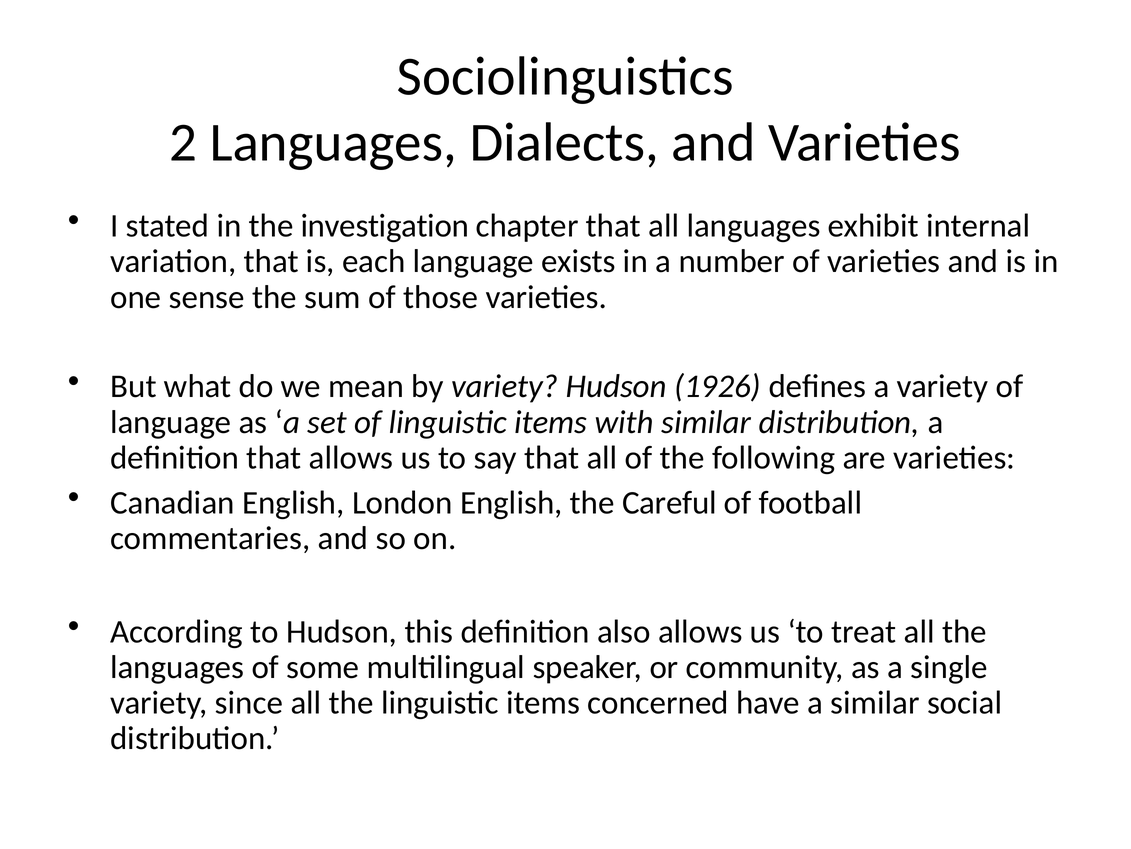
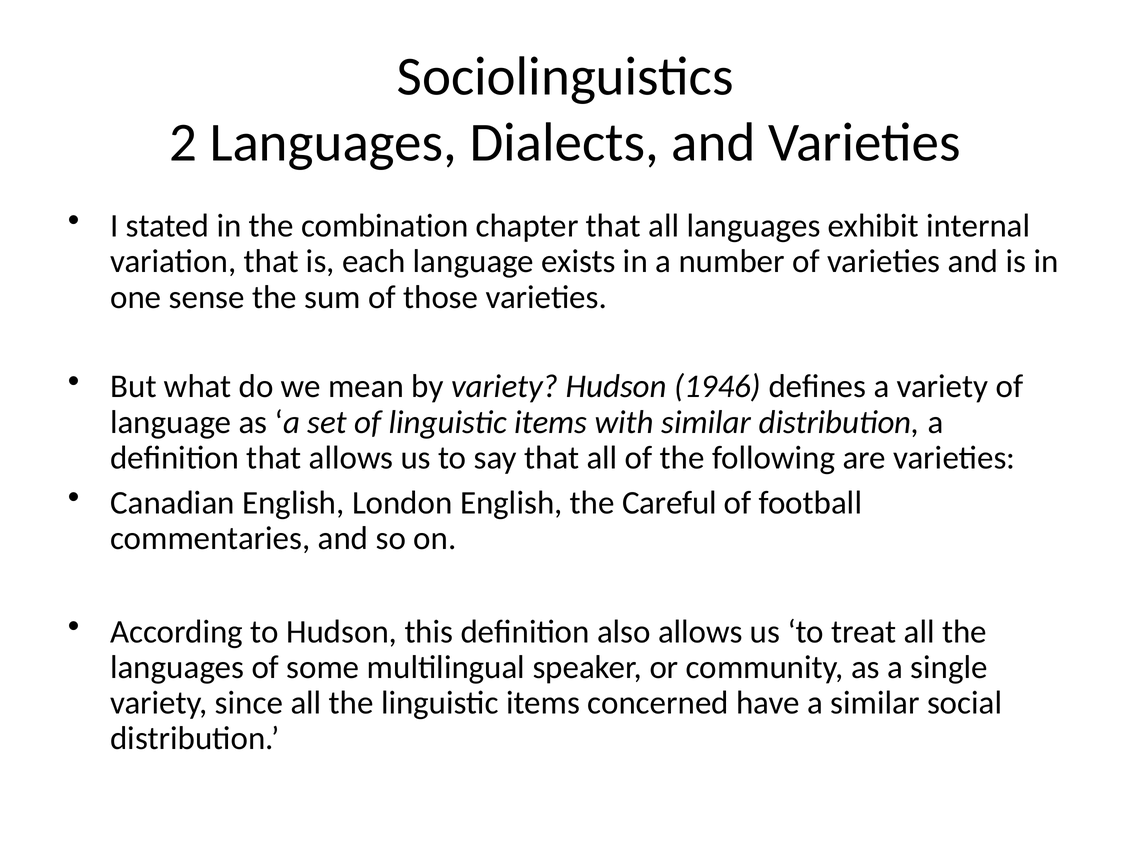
investigation: investigation -> combination (385, 226)
1926: 1926 -> 1946 (718, 386)
